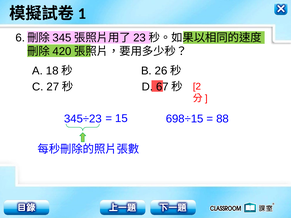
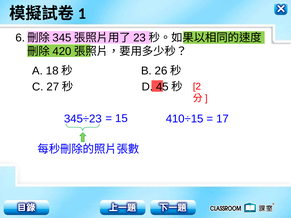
67: 67 -> 45 (162, 87)
698÷15: 698÷15 -> 410÷15 (185, 119)
88: 88 -> 17 (223, 119)
